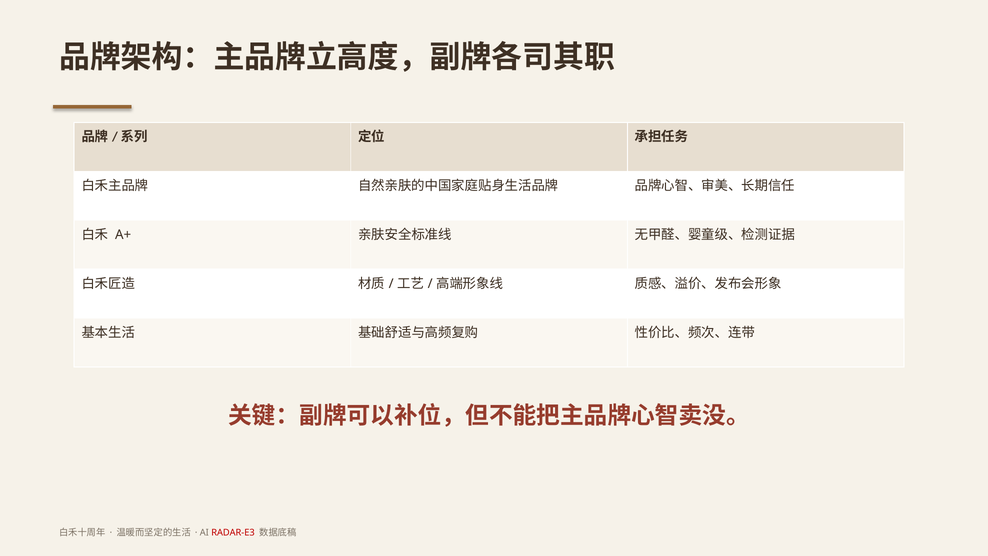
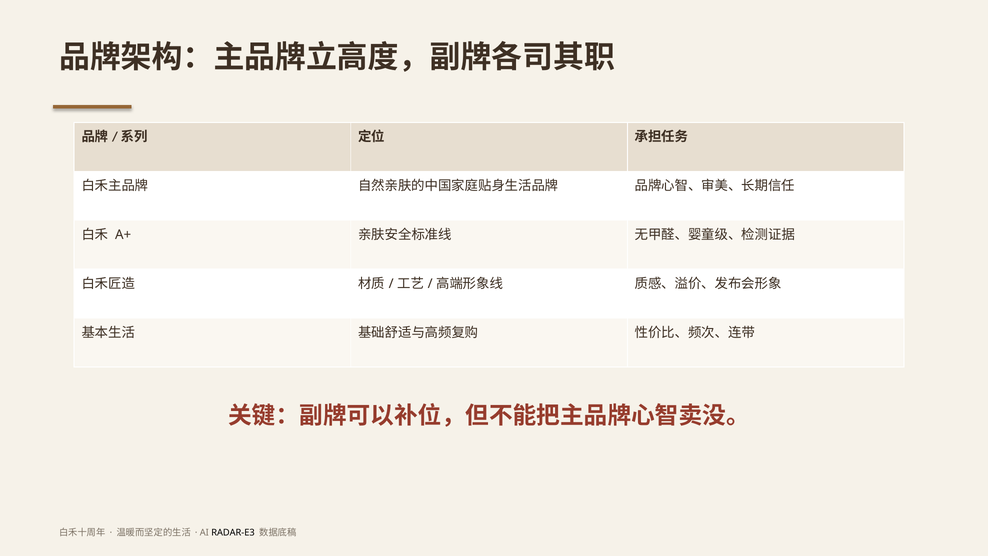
RADAR-E3 colour: red -> black (233, 532)
